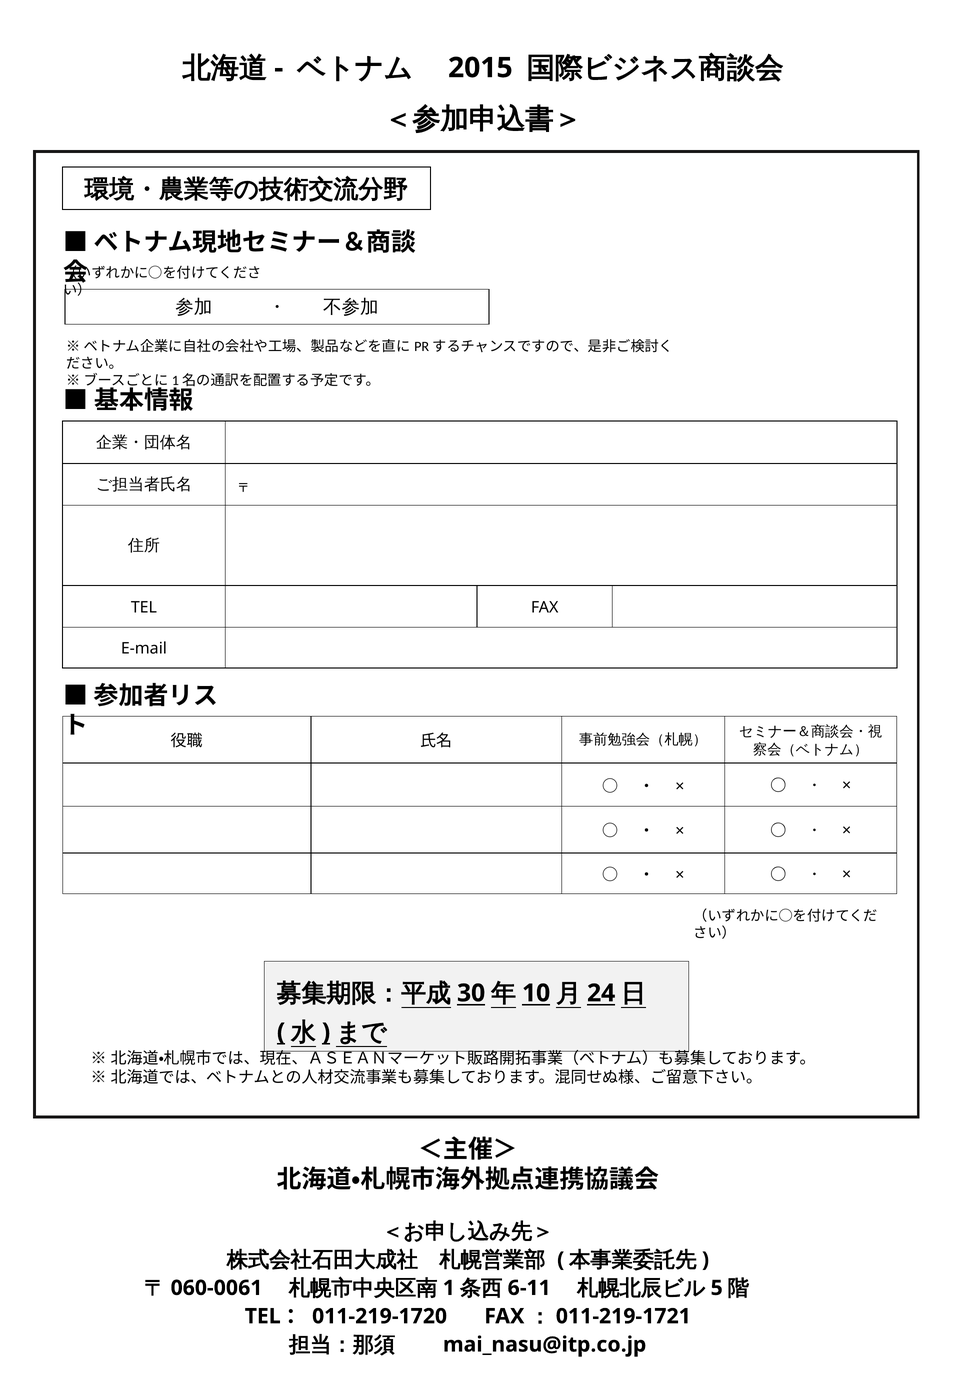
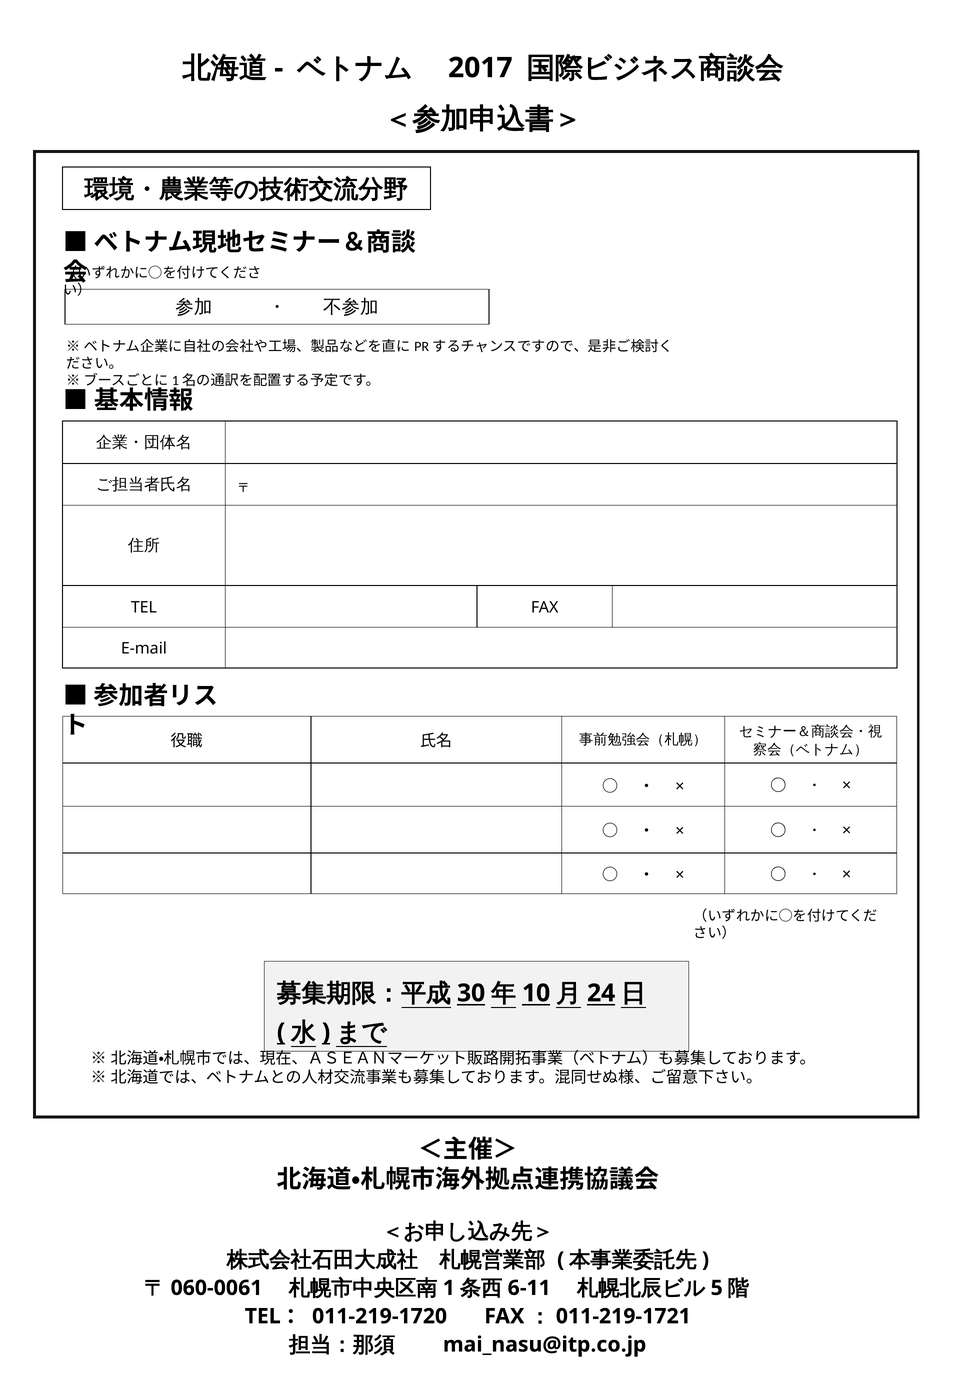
2015: 2015 -> 2017 (480, 68)
